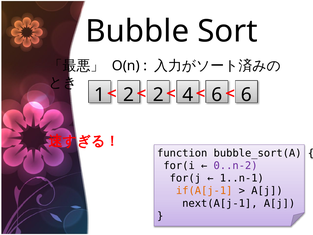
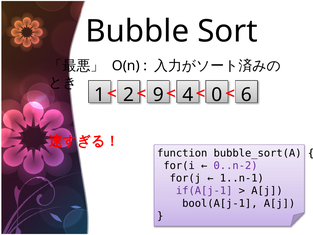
2 2: 2 -> 9 (158, 95)
4 6: 6 -> 0 (217, 95)
if(A[j-1 colour: orange -> purple (204, 191)
next(A[j-1: next(A[j-1 -> bool(A[j-1 (220, 203)
